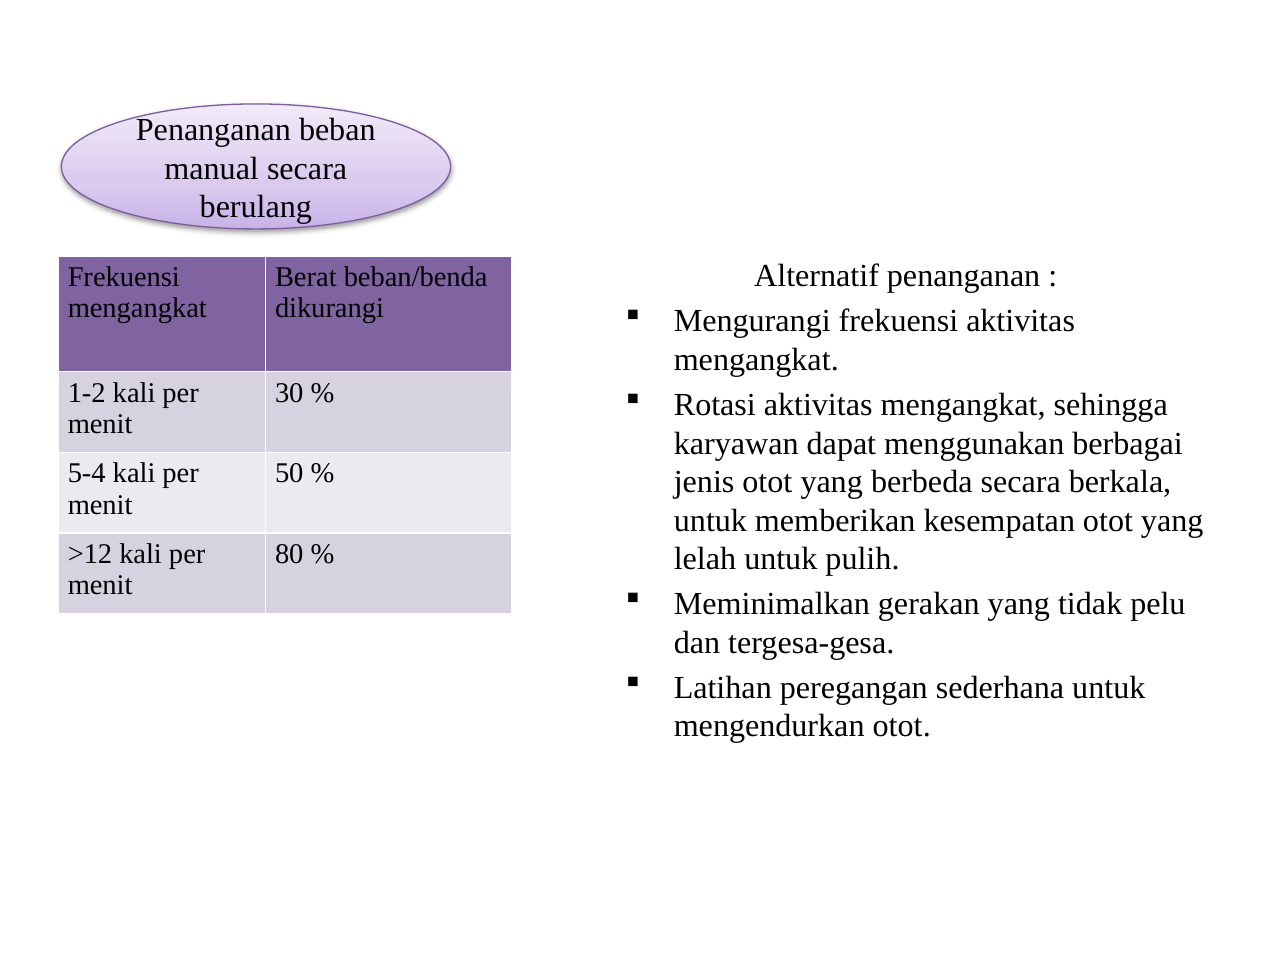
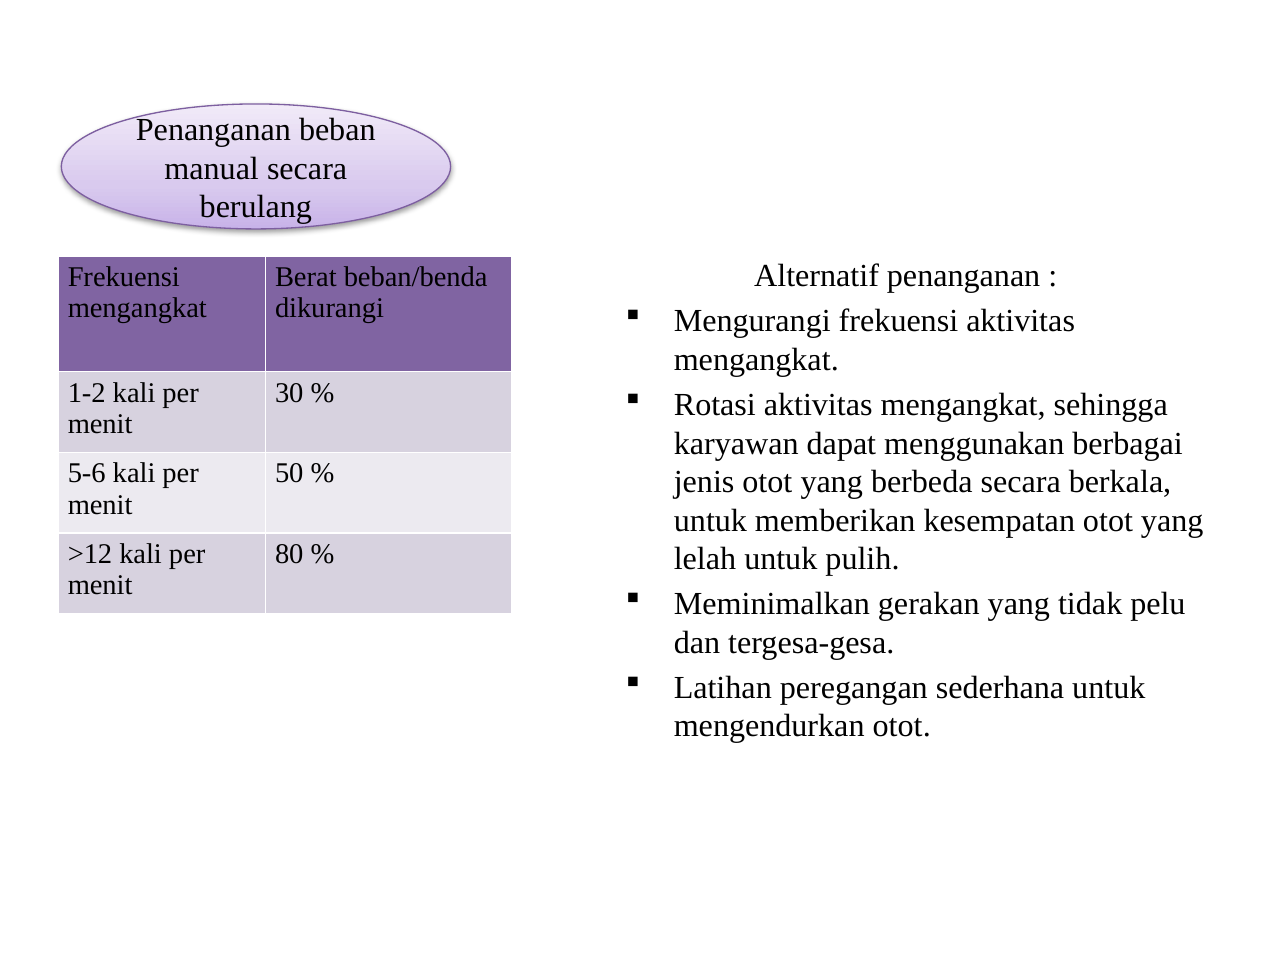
5-4: 5-4 -> 5-6 (87, 473)
